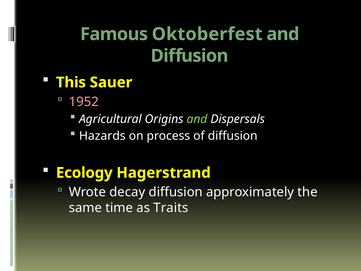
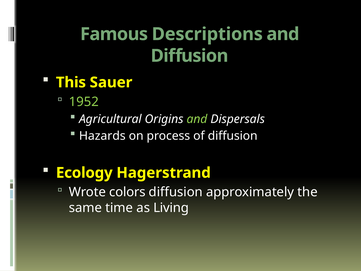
Oktoberfest: Oktoberfest -> Descriptions (207, 34)
1952 colour: pink -> light green (84, 102)
decay: decay -> colors (127, 192)
Traits: Traits -> Living (171, 208)
